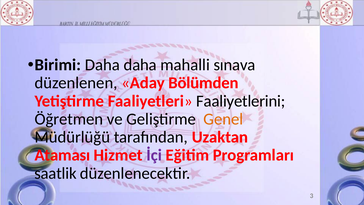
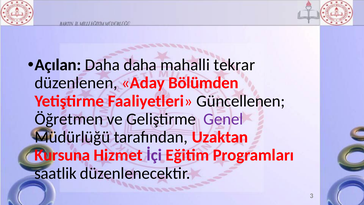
Birimi: Birimi -> Açılan (58, 65)
sınava: sınava -> tekrar (234, 65)
Faaliyetlerini: Faaliyetlerini -> Güncellenen (241, 101)
Genel colour: orange -> purple (223, 119)
Ataması: Ataması -> Kursuna (62, 155)
